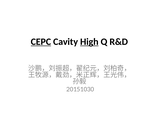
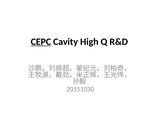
High underline: present -> none (89, 42)
